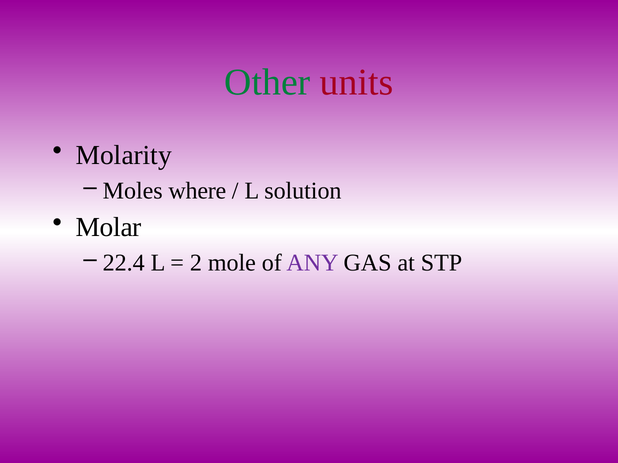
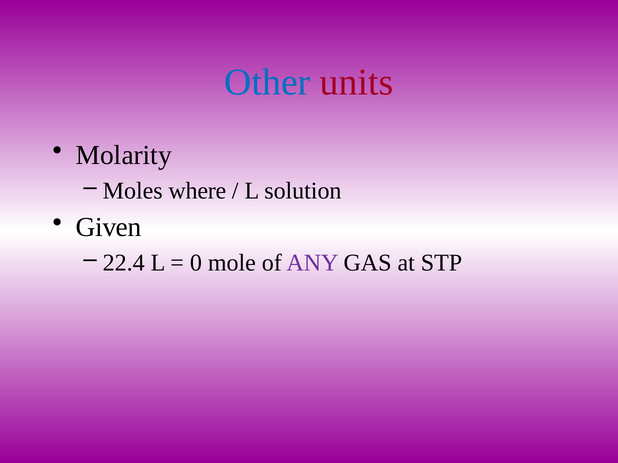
Other colour: green -> blue (267, 82)
Molar: Molar -> Given (109, 228)
2: 2 -> 0 (196, 263)
